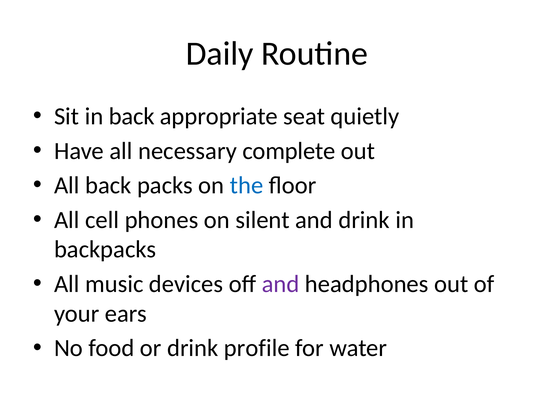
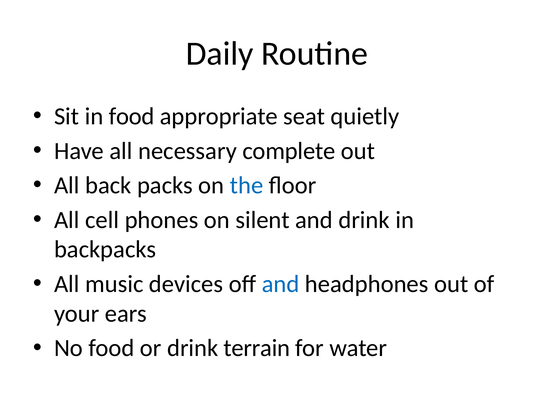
in back: back -> food (132, 116)
and colour: purple -> blue (281, 284)
profile: profile -> terrain (257, 348)
